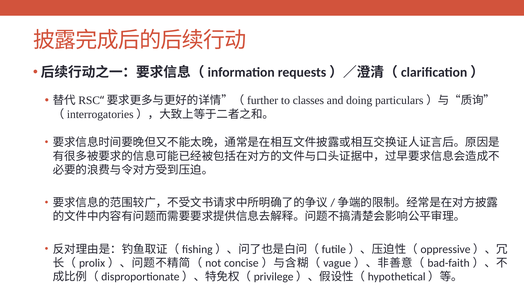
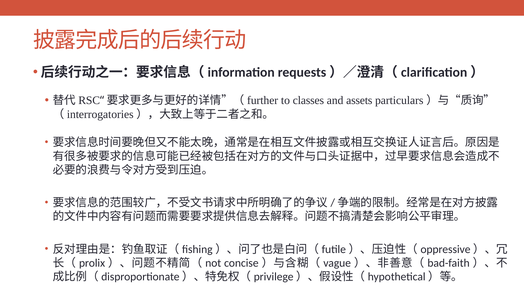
doing: doing -> assets (359, 100)
